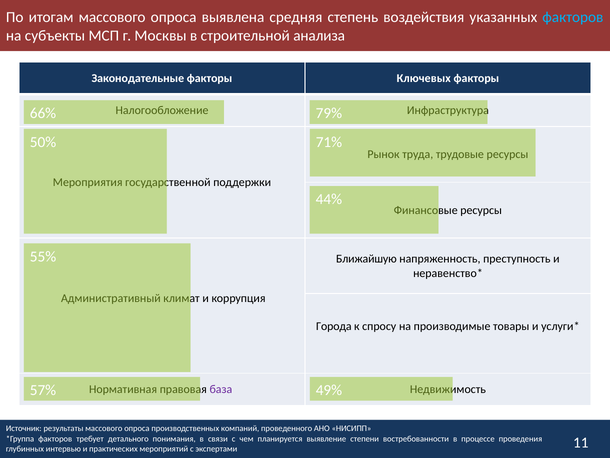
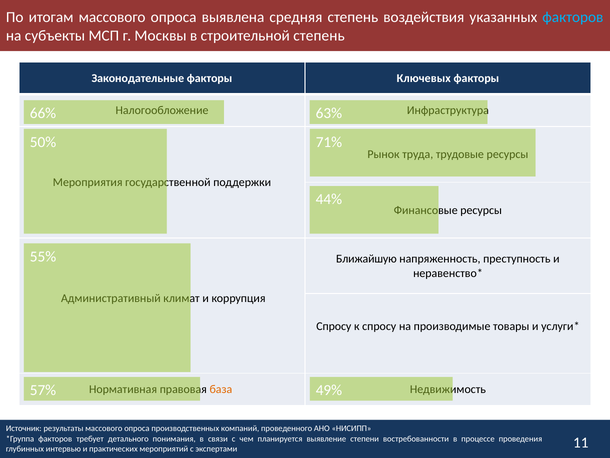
строительной анализа: анализа -> степень (319, 36)
79%: 79% -> 63% (329, 113)
Города: Города -> Спросу (334, 326)
база colour: purple -> orange (221, 389)
